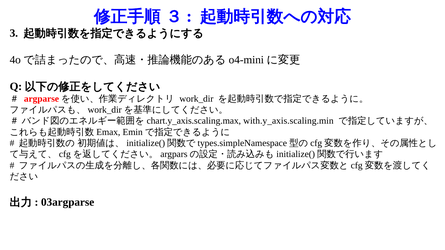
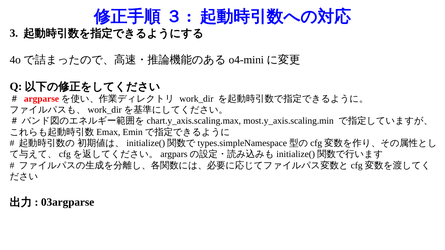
with.y_axis.scaling.min: with.y_axis.scaling.min -> most.y_axis.scaling.min (288, 121)
